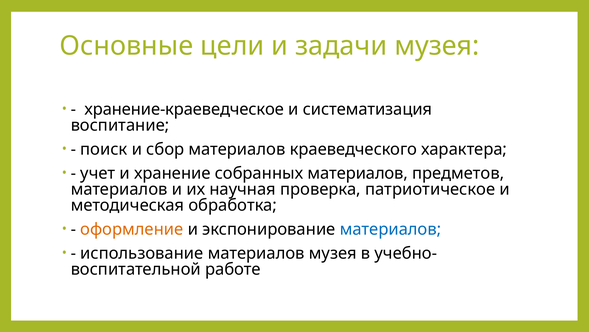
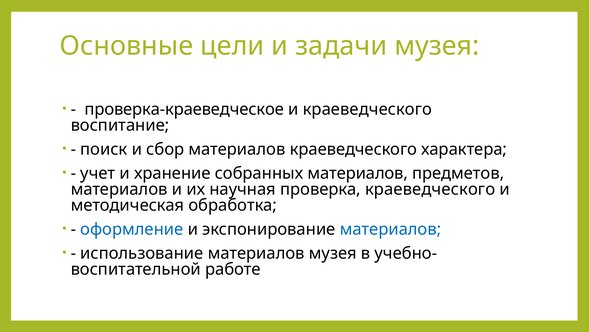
хранение-краеведческое: хранение-краеведческое -> проверка-краеведческое (184, 109)
и систематизация: систематизация -> краеведческого (367, 109)
проверка патриотическое: патриотическое -> краеведческого (430, 189)
оформление colour: orange -> blue (132, 229)
